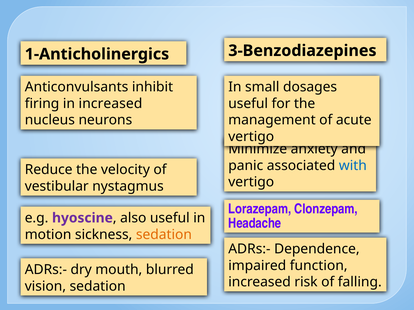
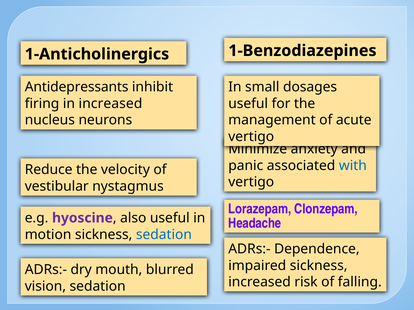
3-Benzodiazepines: 3-Benzodiazepines -> 1-Benzodiazepines (302, 51)
Anticonvulsants: Anticonvulsants -> Antidepressants (77, 87)
sedation colour: orange -> blue (164, 235)
impaired function: function -> sickness (319, 266)
